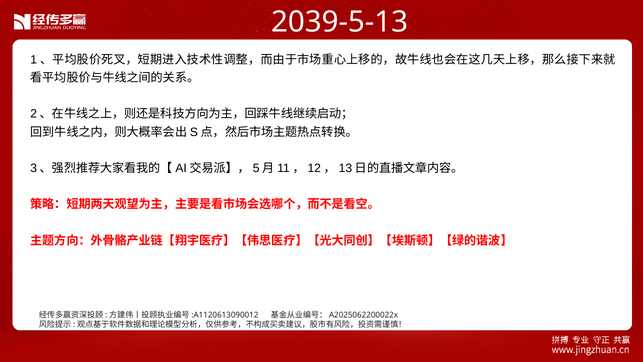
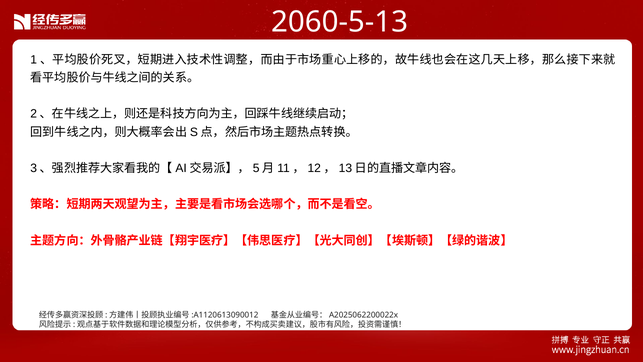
2039-5-13: 2039-5-13 -> 2060-5-13 (340, 22)
